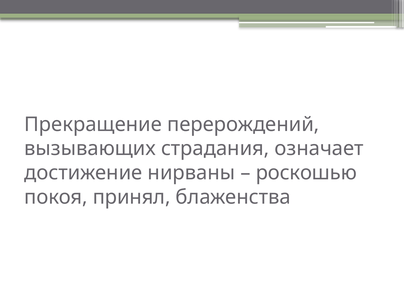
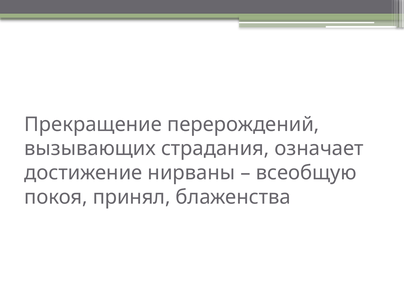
роскошью: роскошью -> всеобщую (306, 173)
